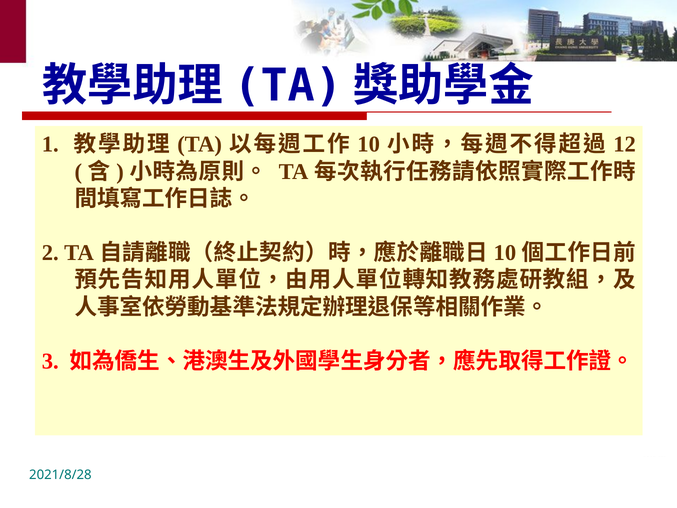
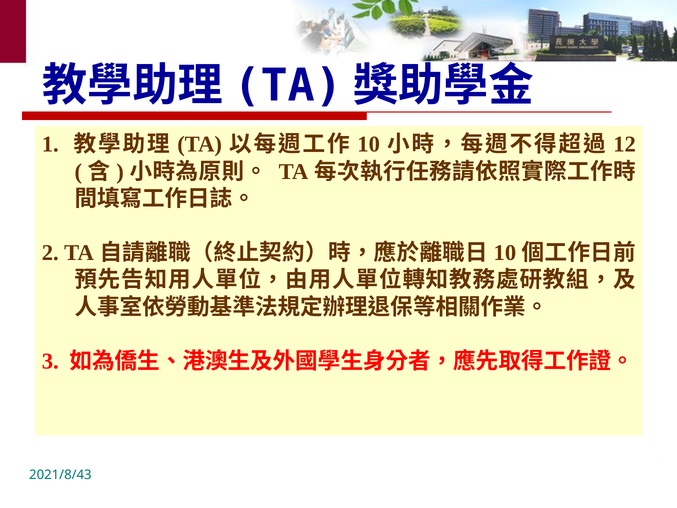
2021/8/28: 2021/8/28 -> 2021/8/43 (60, 475)
